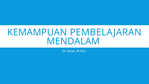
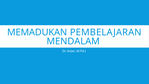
KEMAMPUAN: KEMAMPUAN -> MEMADUKAN (37, 32)
